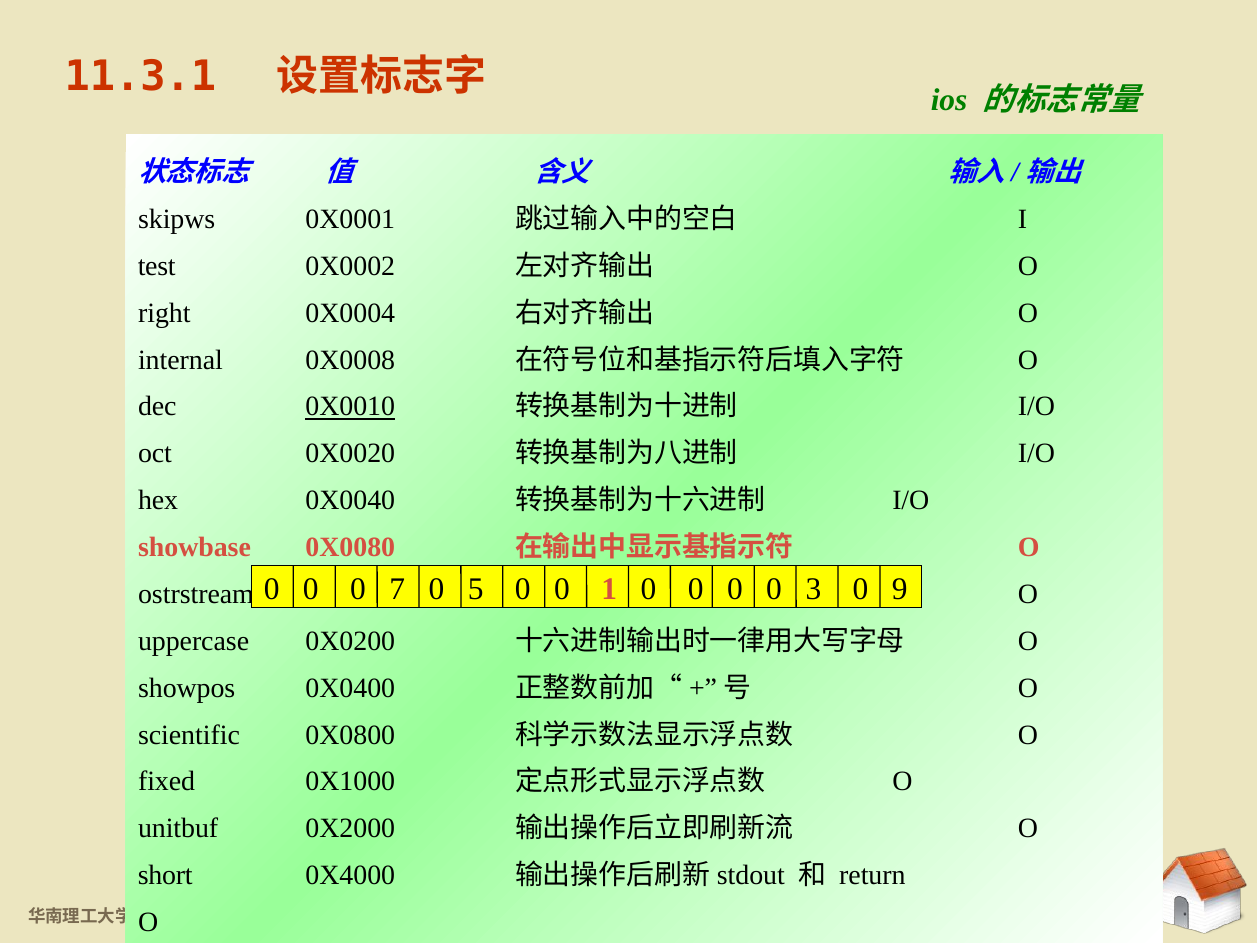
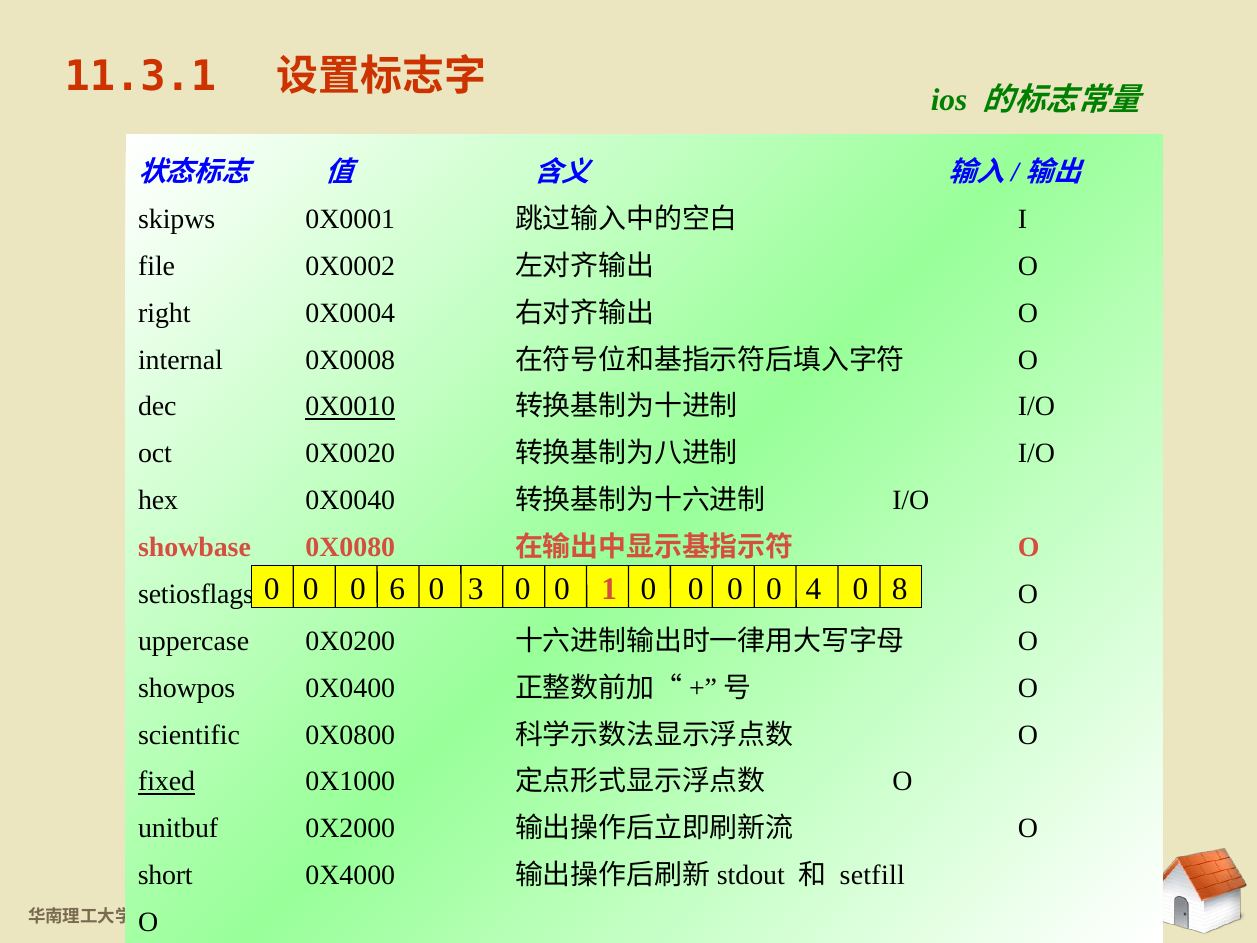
test: test -> file (157, 266)
7: 7 -> 6 (397, 589)
5: 5 -> 3 (476, 589)
3: 3 -> 4 (813, 589)
9: 9 -> 8 (900, 589)
ostrstream: ostrstream -> setiosflags (196, 594)
fixed underline: none -> present (167, 782)
return: return -> setfill (872, 875)
